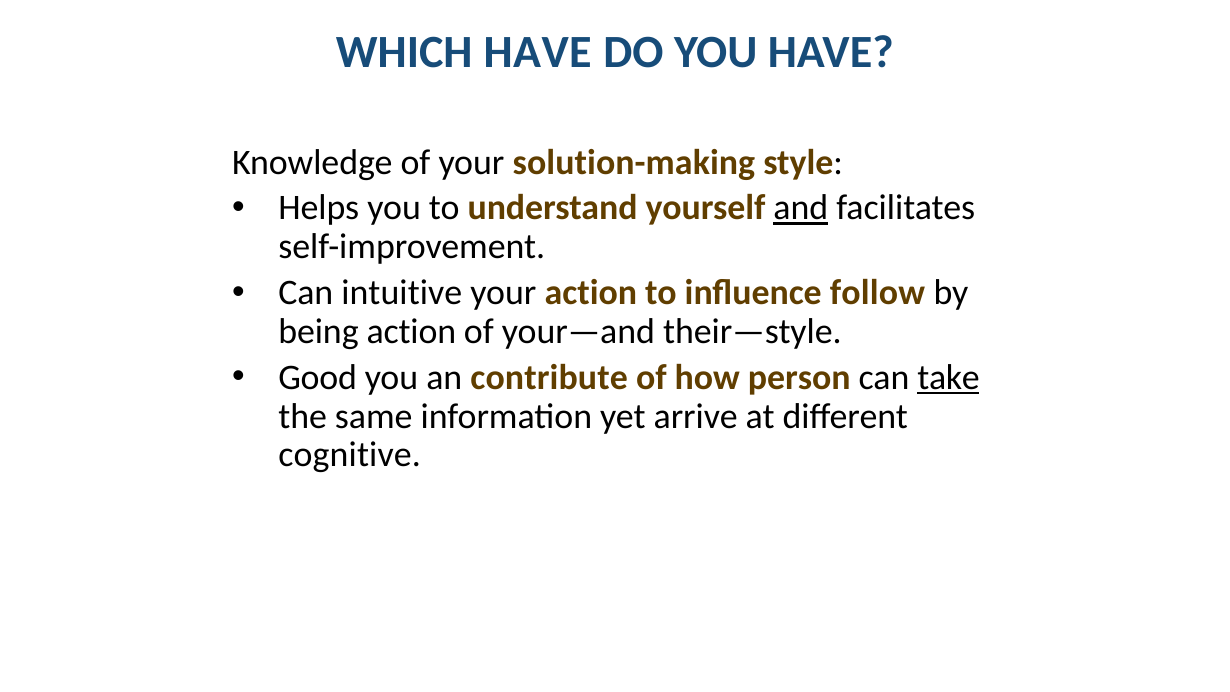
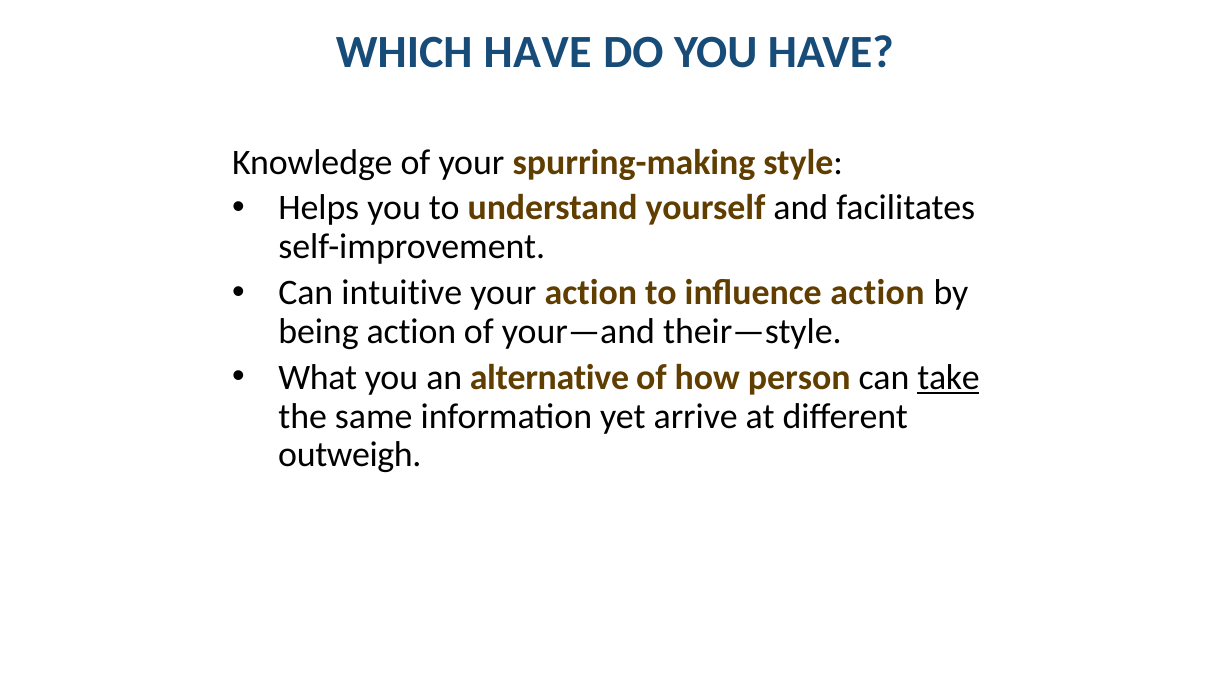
solution-making: solution-making -> spurring-making (634, 162)
and underline: present -> none (801, 208)
influence follow: follow -> action (877, 293)
Good: Good -> What (318, 377)
contribute: contribute -> alternative (549, 377)
cognitive: cognitive -> outweigh (350, 455)
